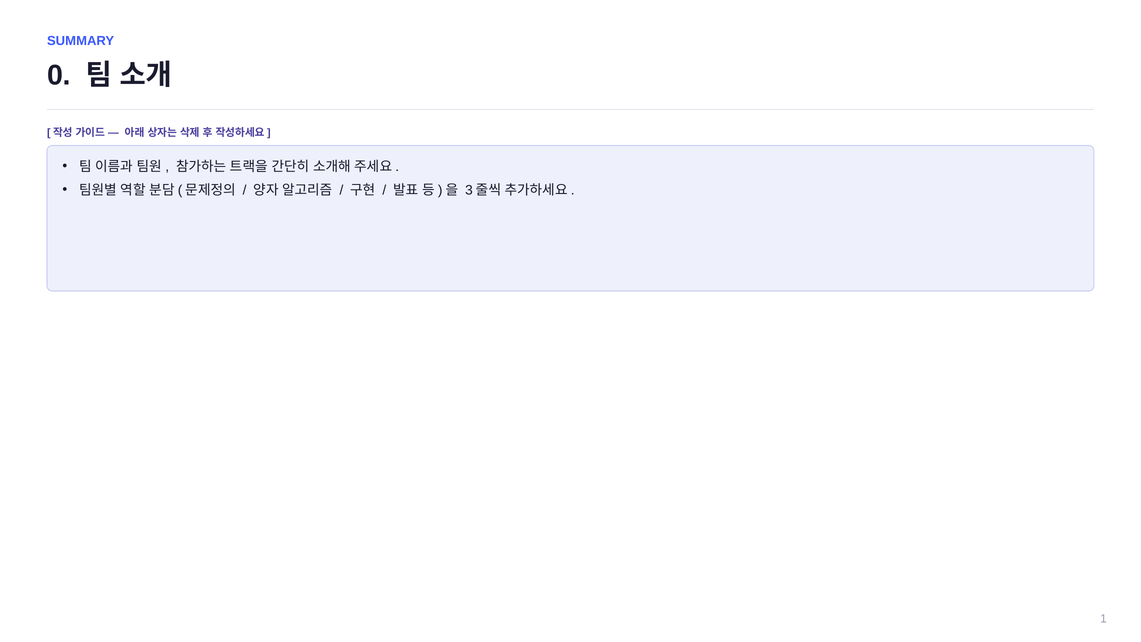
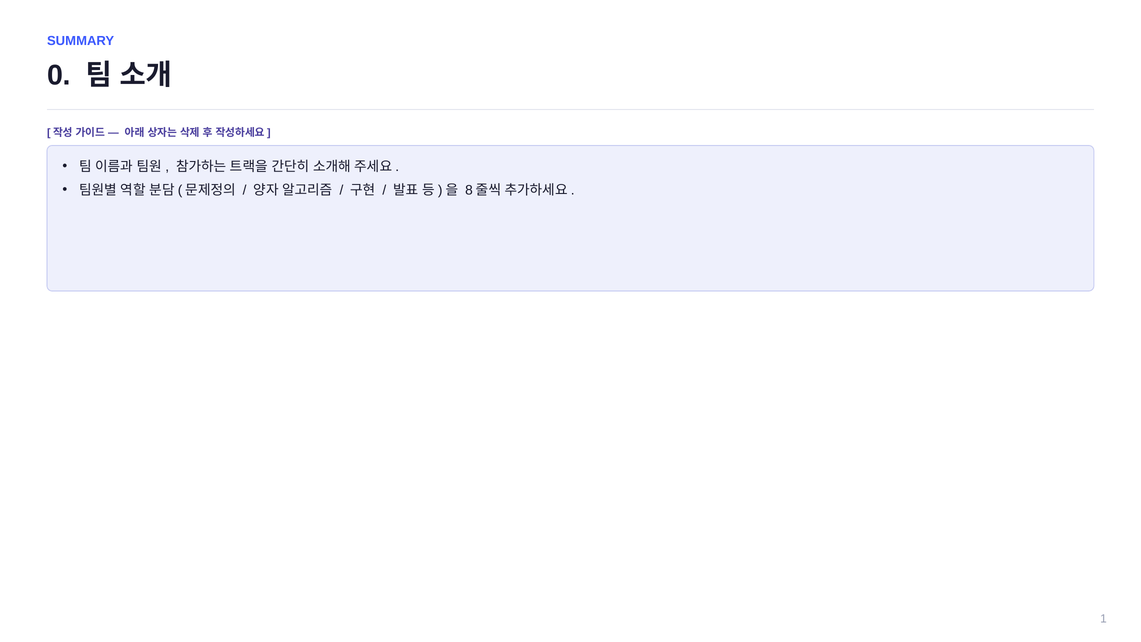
3: 3 -> 8 (469, 190)
